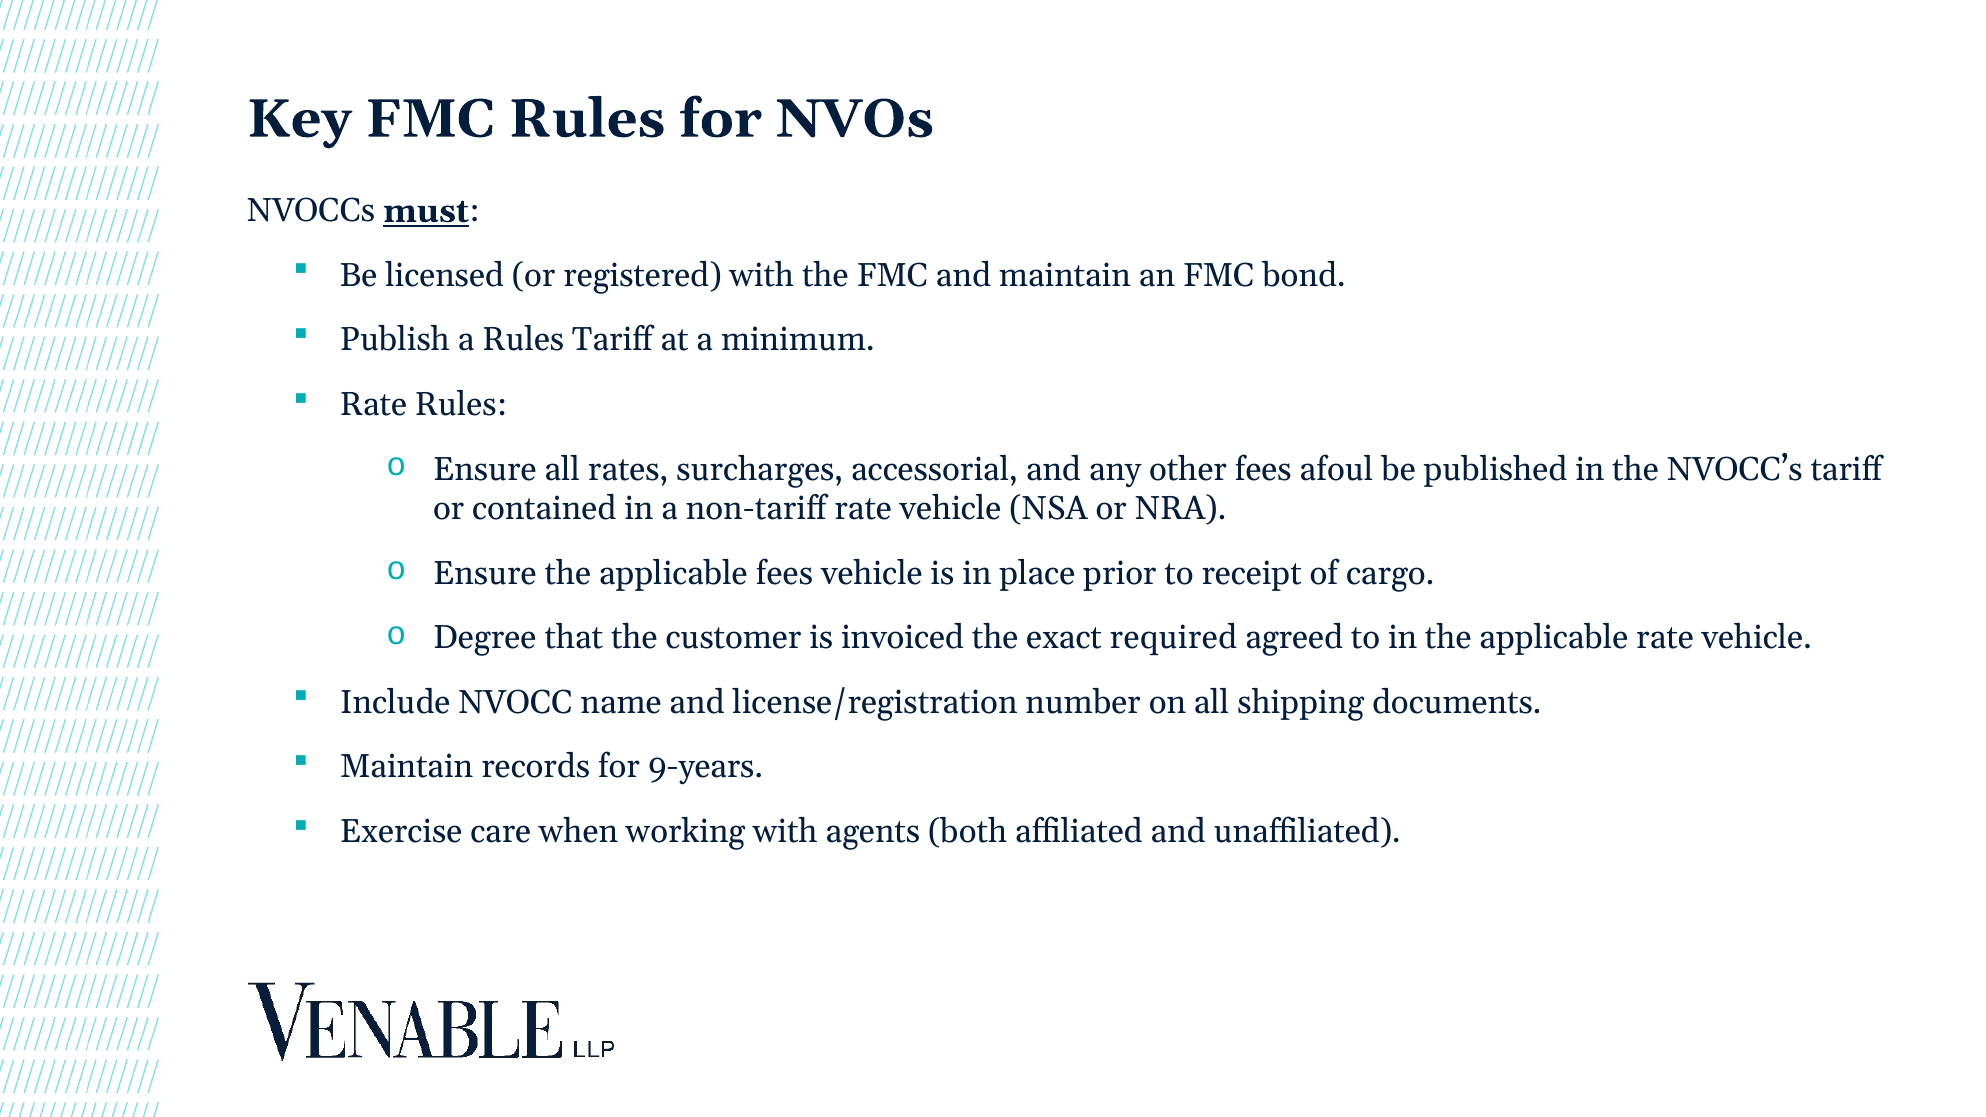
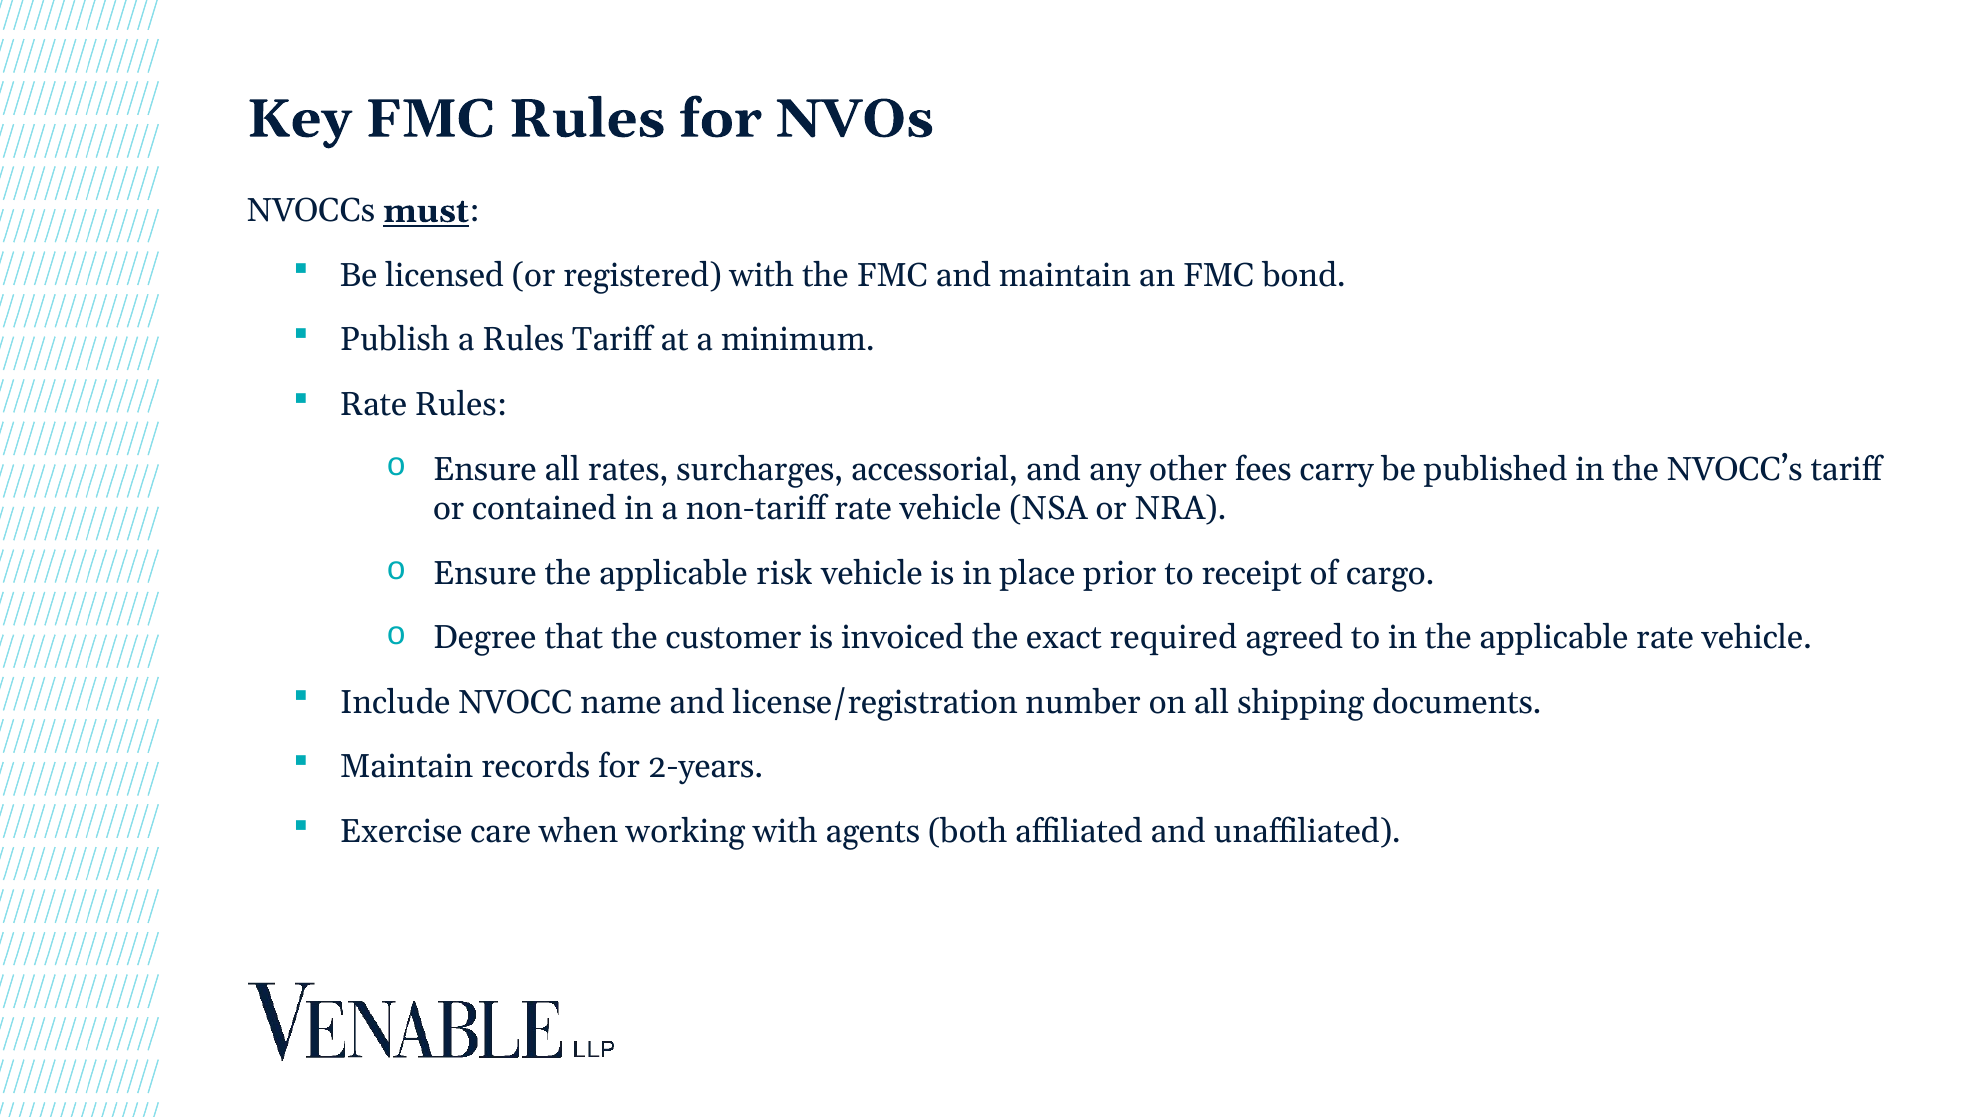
afoul: afoul -> carry (1337, 469)
applicable fees: fees -> risk (784, 573)
9-years: 9-years -> 2-years (706, 767)
